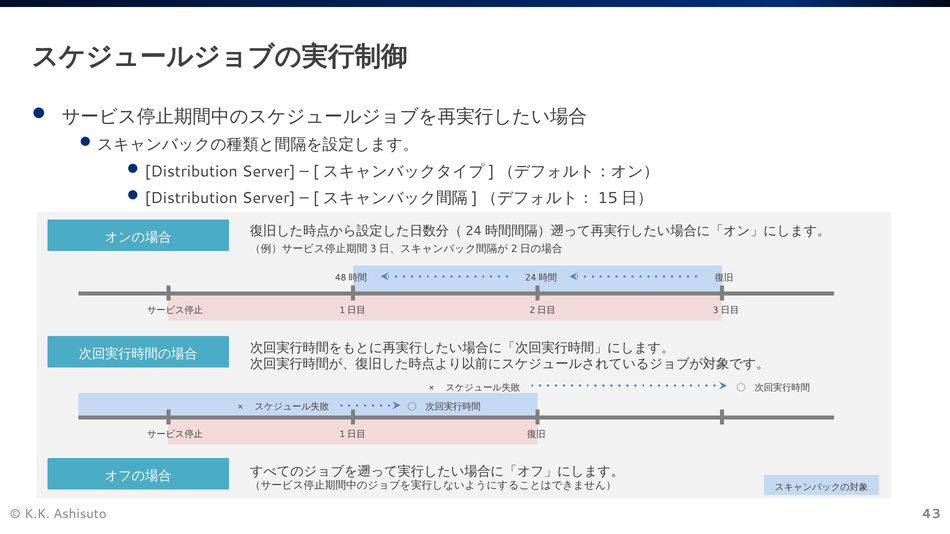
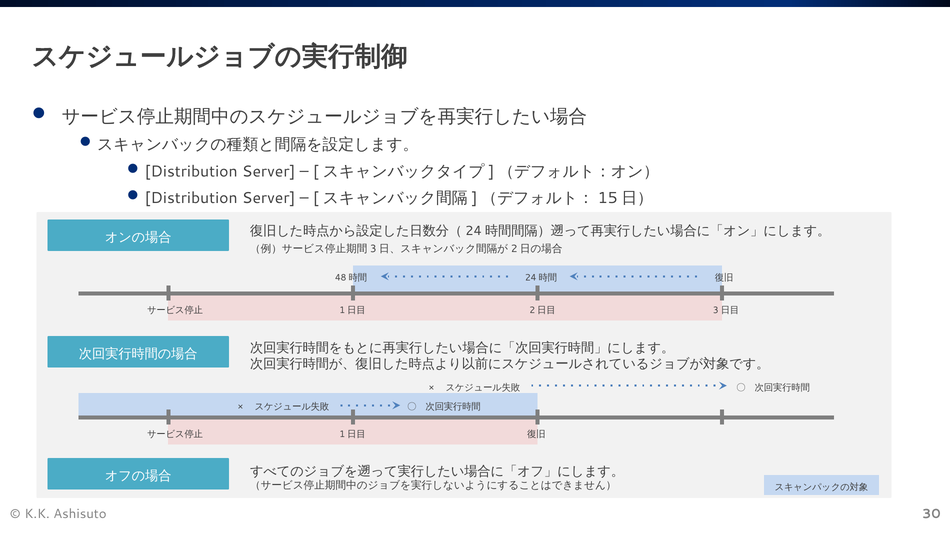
43: 43 -> 30 (931, 514)
